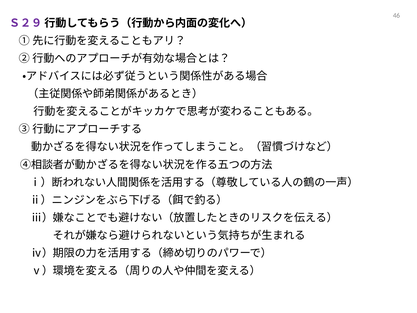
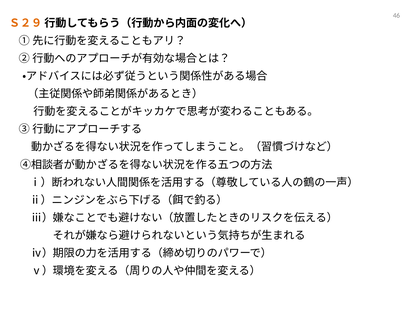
Ｓ２９ colour: purple -> orange (26, 23)
